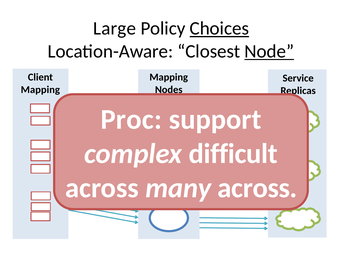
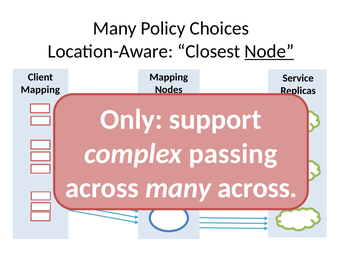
Large: Large -> Many (115, 28)
Choices underline: present -> none (219, 28)
Proc: Proc -> Only (131, 119)
difficult: difficult -> passing (233, 153)
